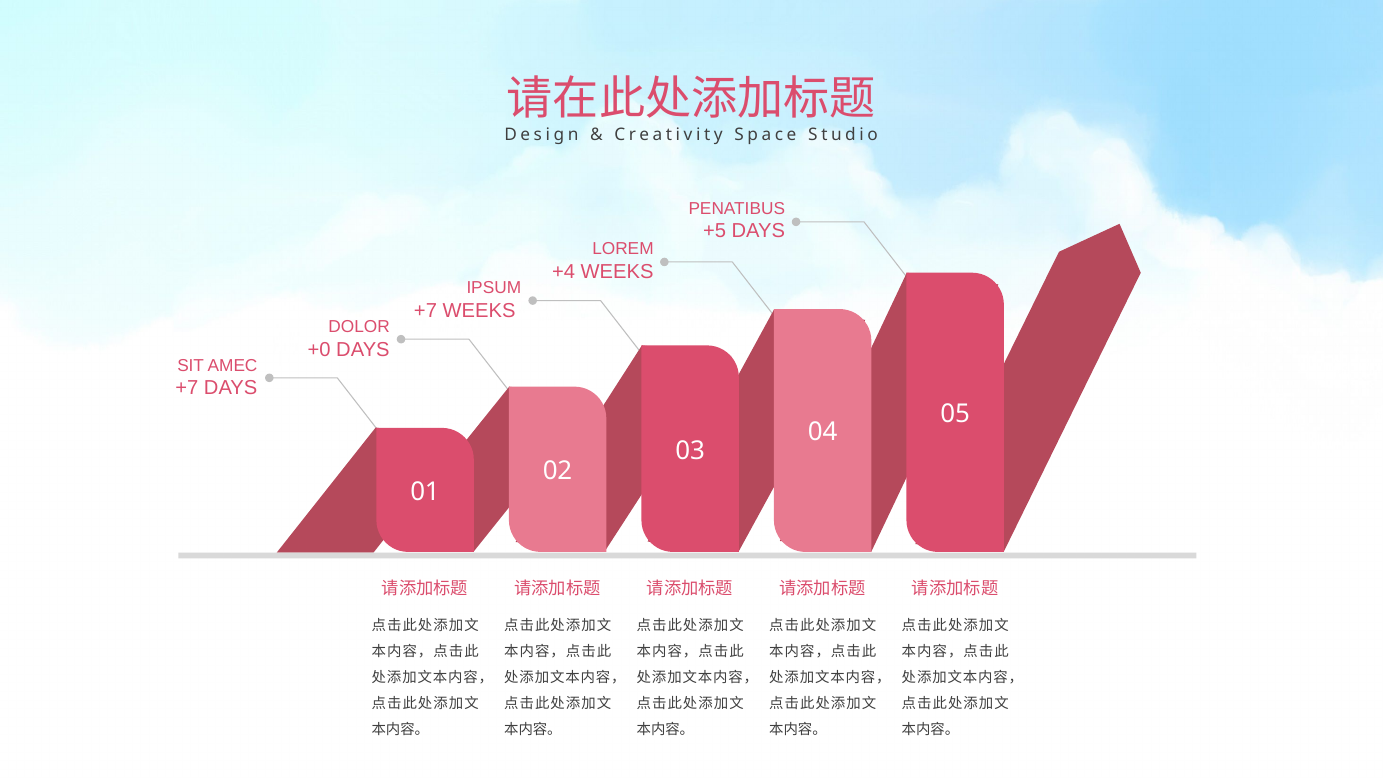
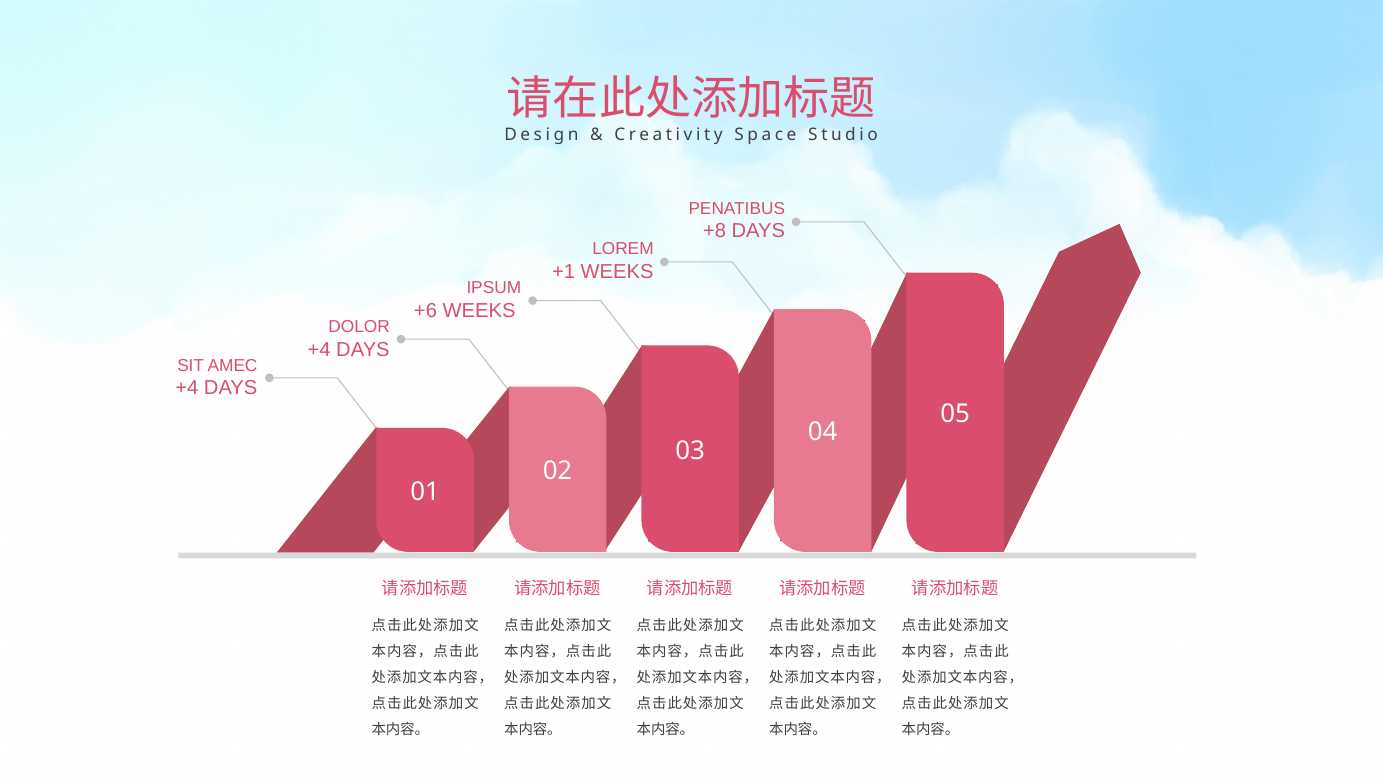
+5: +5 -> +8 (715, 231)
+4: +4 -> +1 (564, 272)
+7: +7 -> +6 (425, 310)
+0: +0 -> +4 (319, 349)
+7: +7 -> +4 (187, 388)
